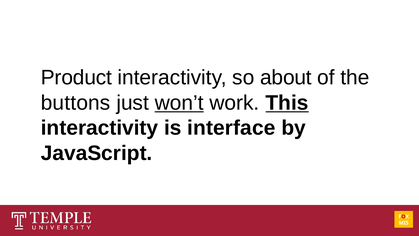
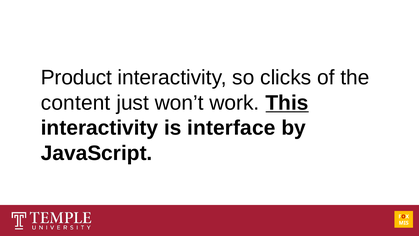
about: about -> clicks (286, 78)
buttons: buttons -> content (76, 103)
won’t underline: present -> none (179, 103)
